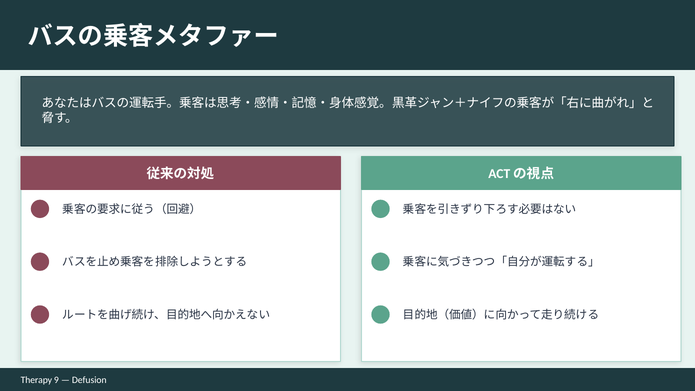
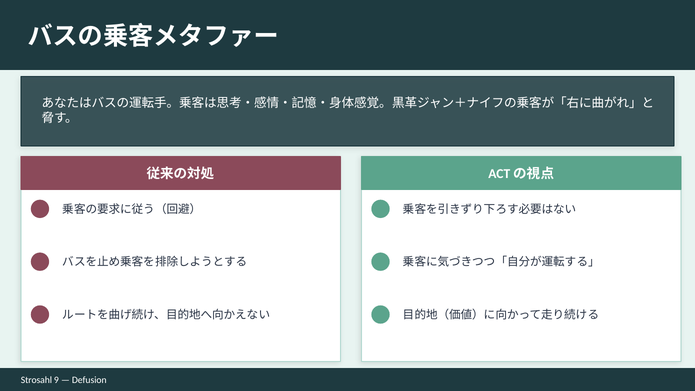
Therapy: Therapy -> Strosahl (36, 380)
